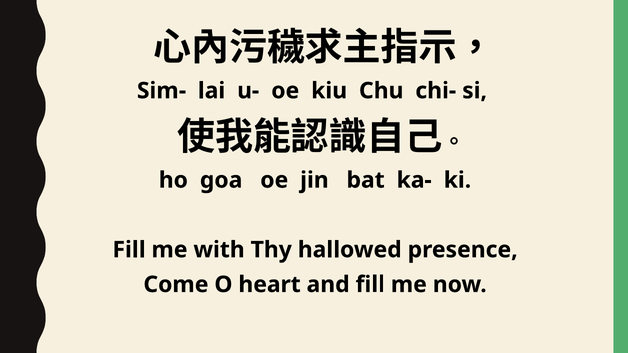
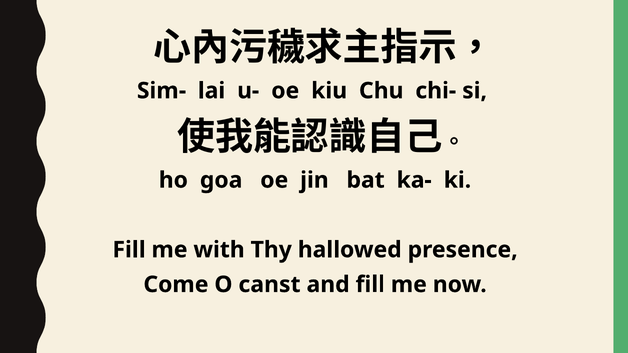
heart: heart -> canst (269, 285)
